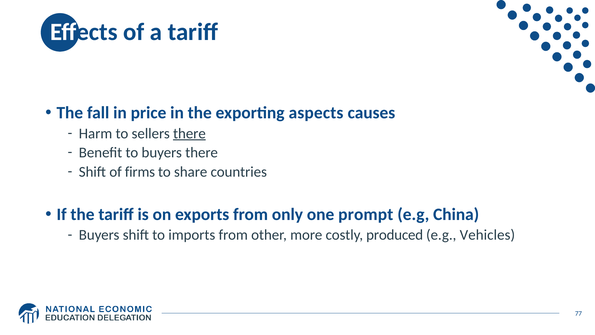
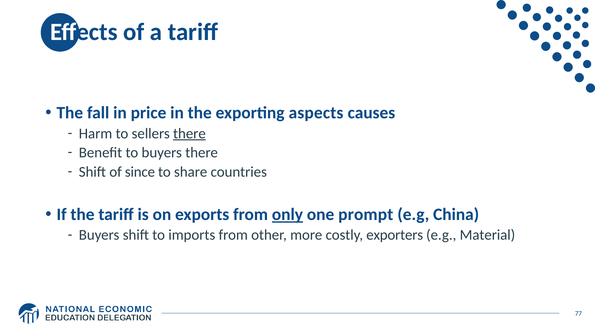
firms: firms -> since (140, 172)
only underline: none -> present (287, 214)
produced: produced -> exporters (395, 235)
Vehicles: Vehicles -> Material (487, 235)
